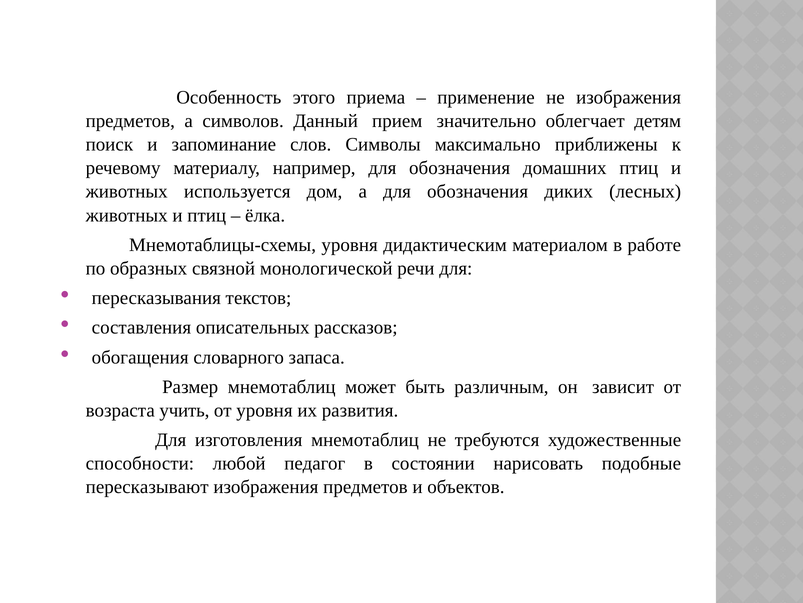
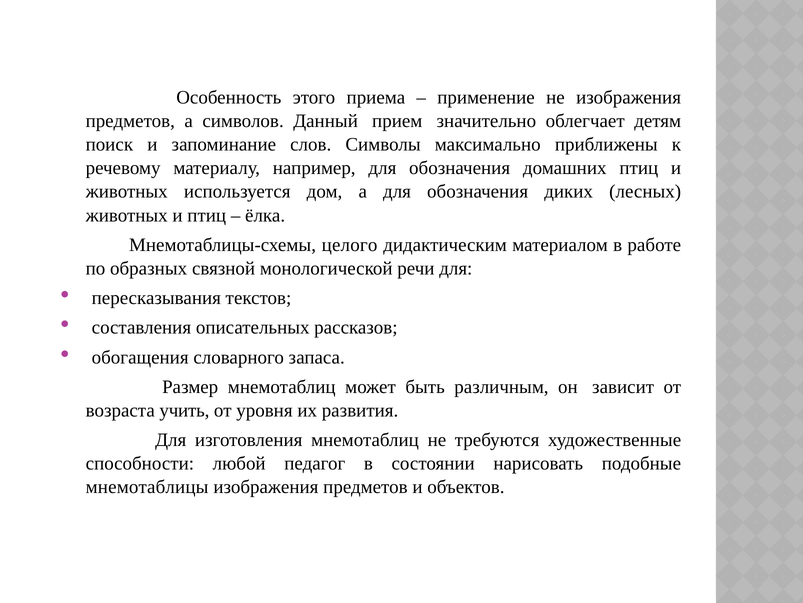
Мнемотаблицы-схемы уровня: уровня -> целого (350, 245)
пересказывают: пересказывают -> мнемотаблицы (147, 487)
